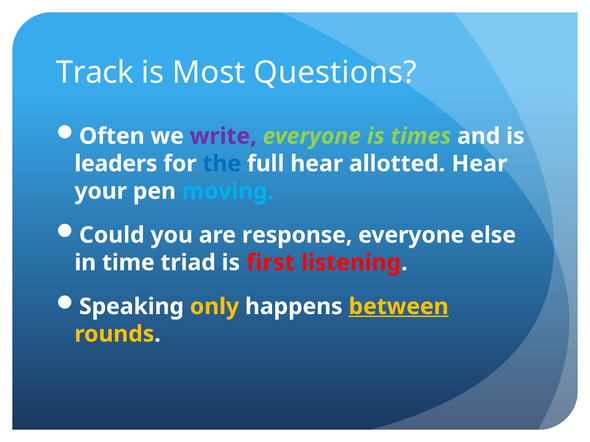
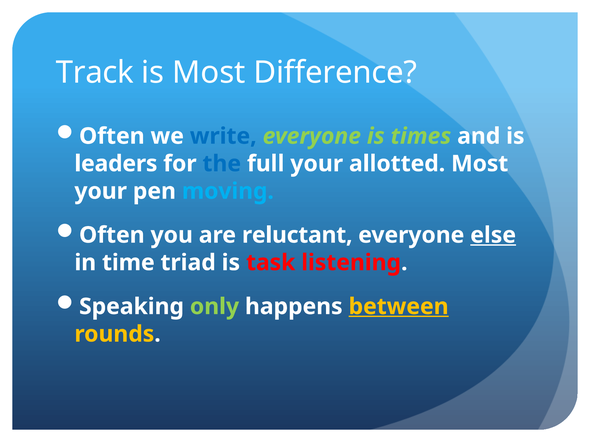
Questions: Questions -> Difference (335, 72)
write colour: purple -> blue (223, 136)
full hear: hear -> your (317, 164)
allotted Hear: Hear -> Most (480, 164)
Could: Could -> Often (112, 235)
response: response -> reluctant (297, 235)
else underline: none -> present (493, 235)
first: first -> task (271, 263)
only colour: yellow -> light green (214, 307)
